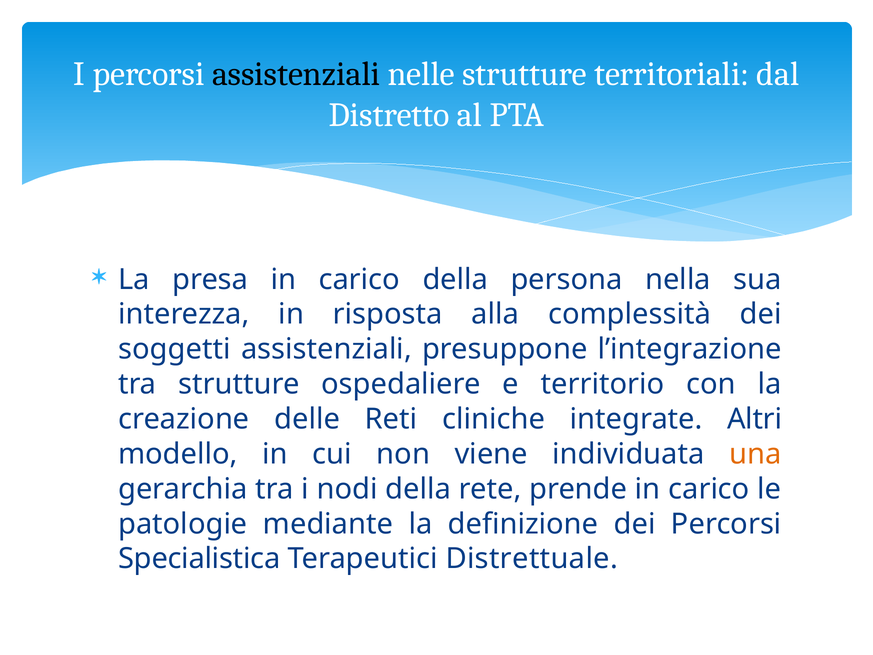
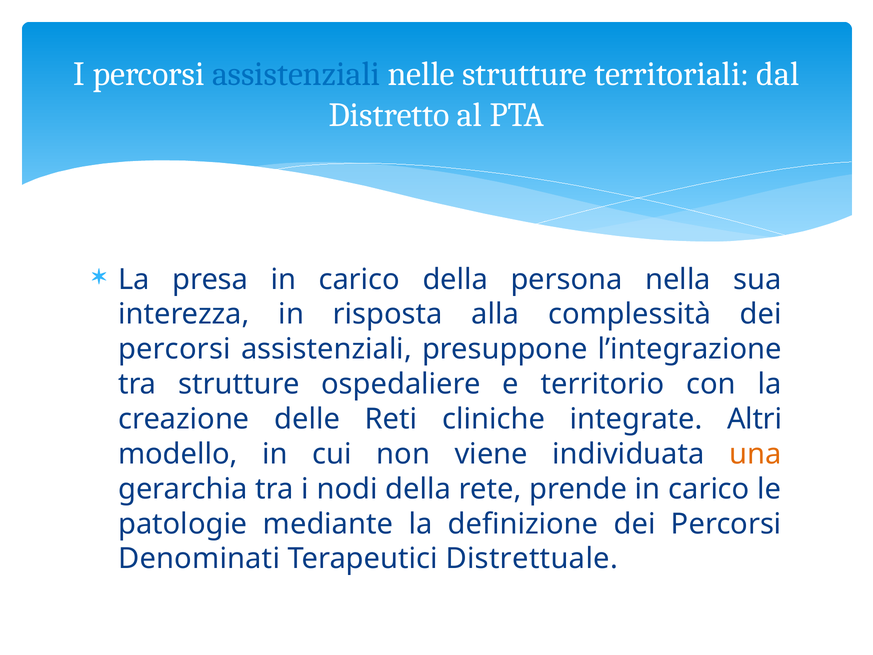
assistenziali colour: black -> blue (296, 74)
soggetti: soggetti -> percorsi (174, 349)
Specialistica: Specialistica -> Denominati (199, 559)
